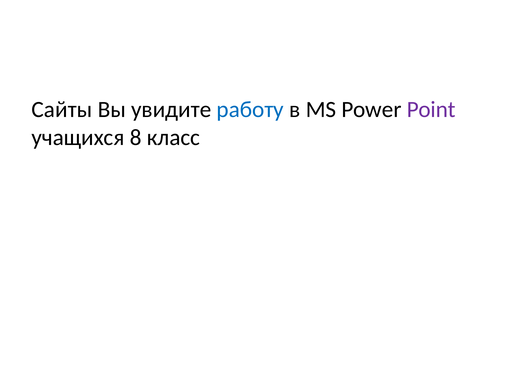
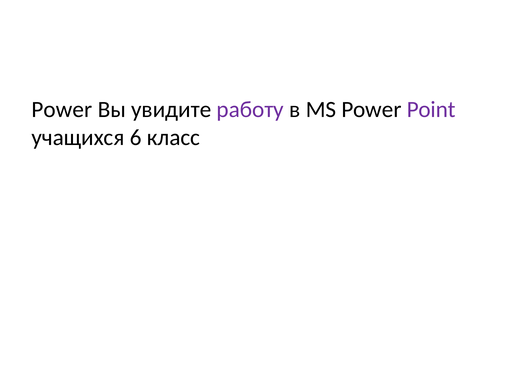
Сайты: Сайты -> Power (62, 110)
работу colour: blue -> purple (250, 110)
8: 8 -> 6 (136, 138)
